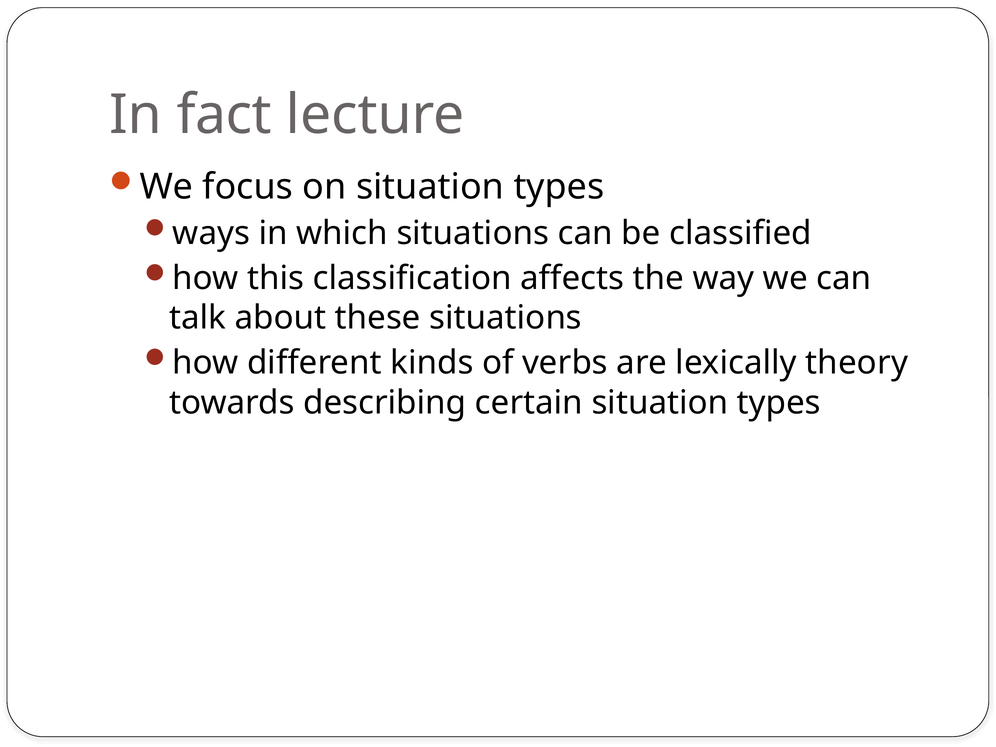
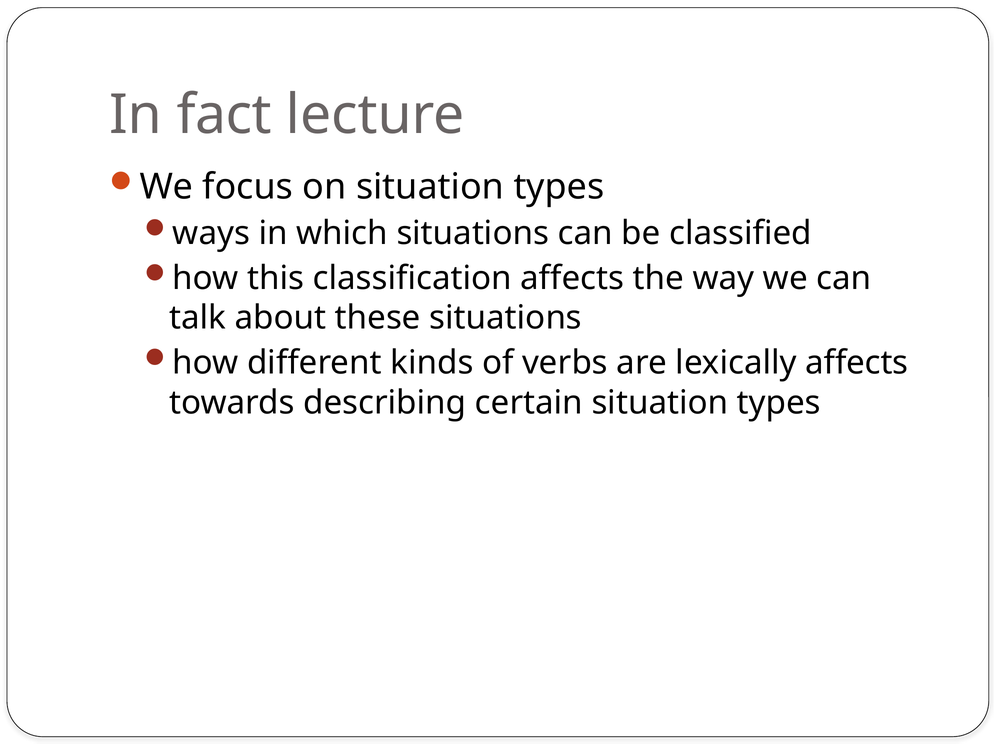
lexically theory: theory -> affects (857, 363)
